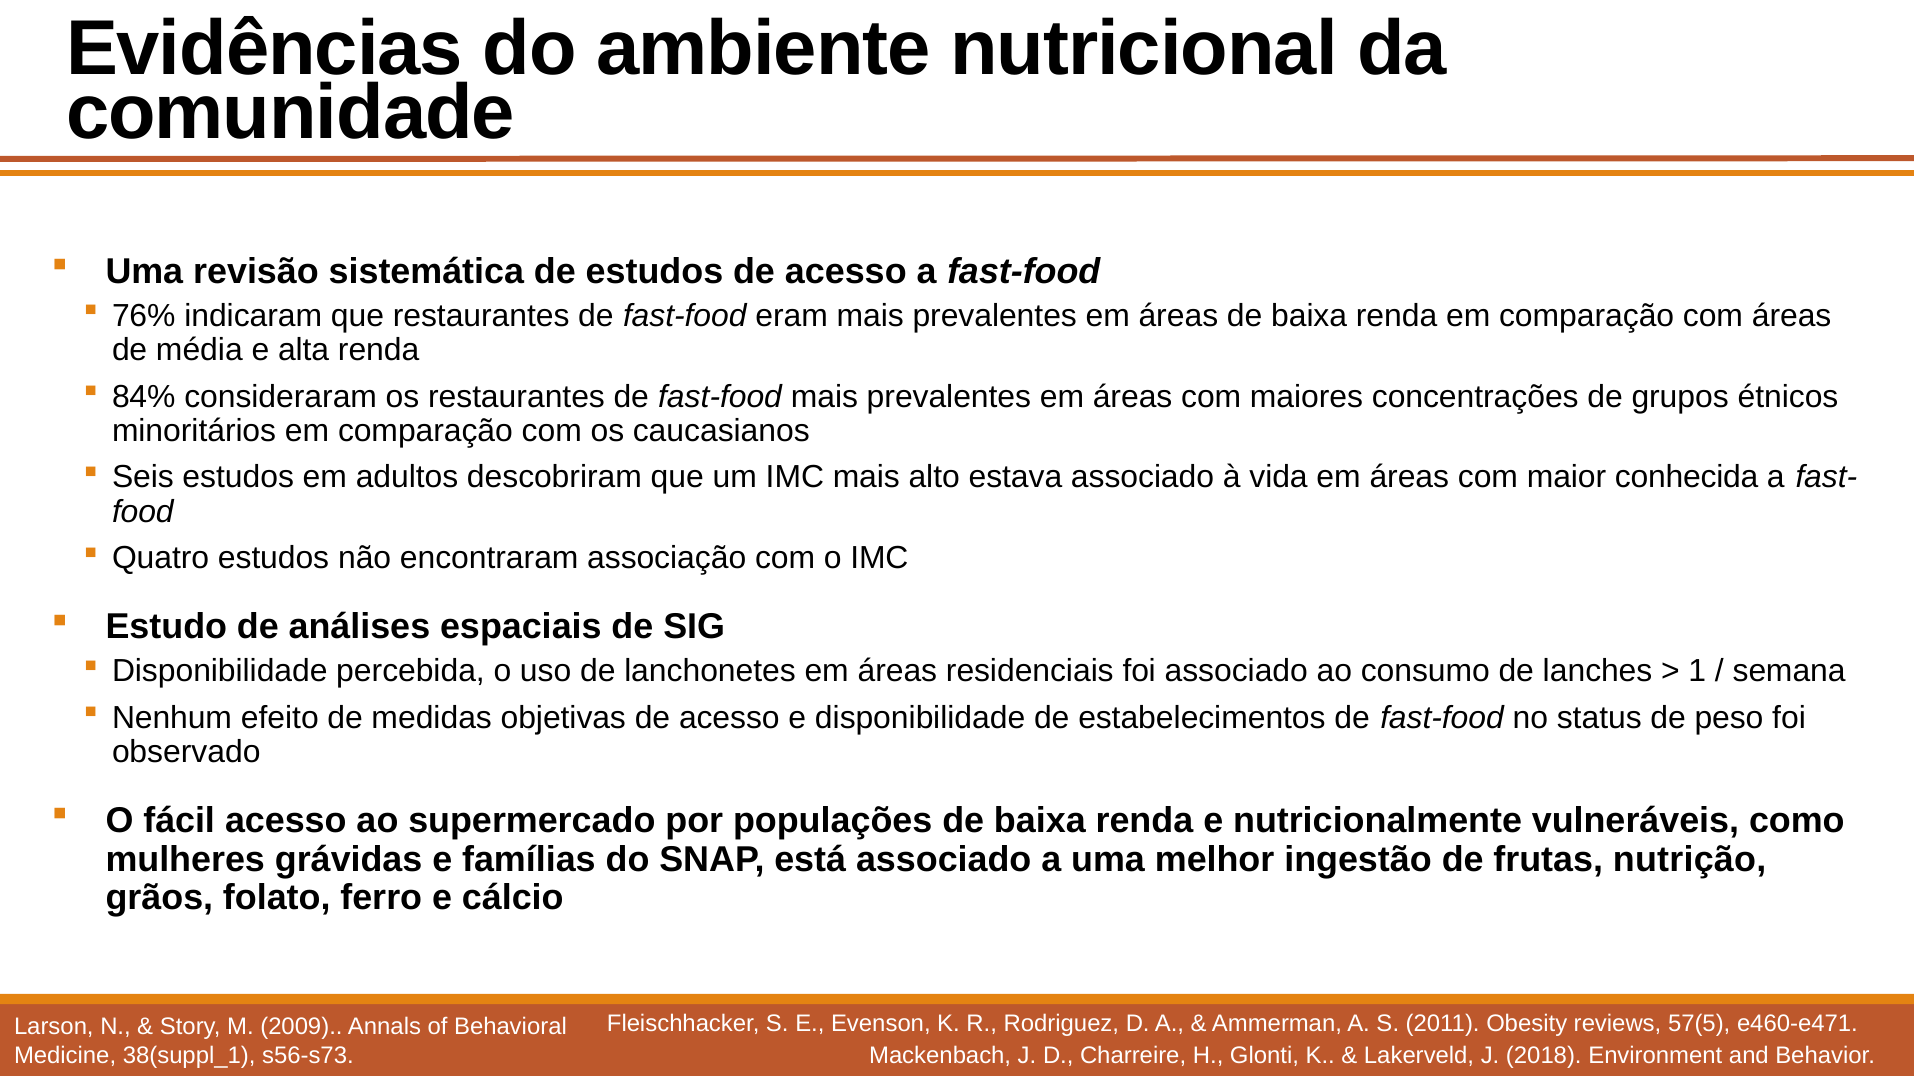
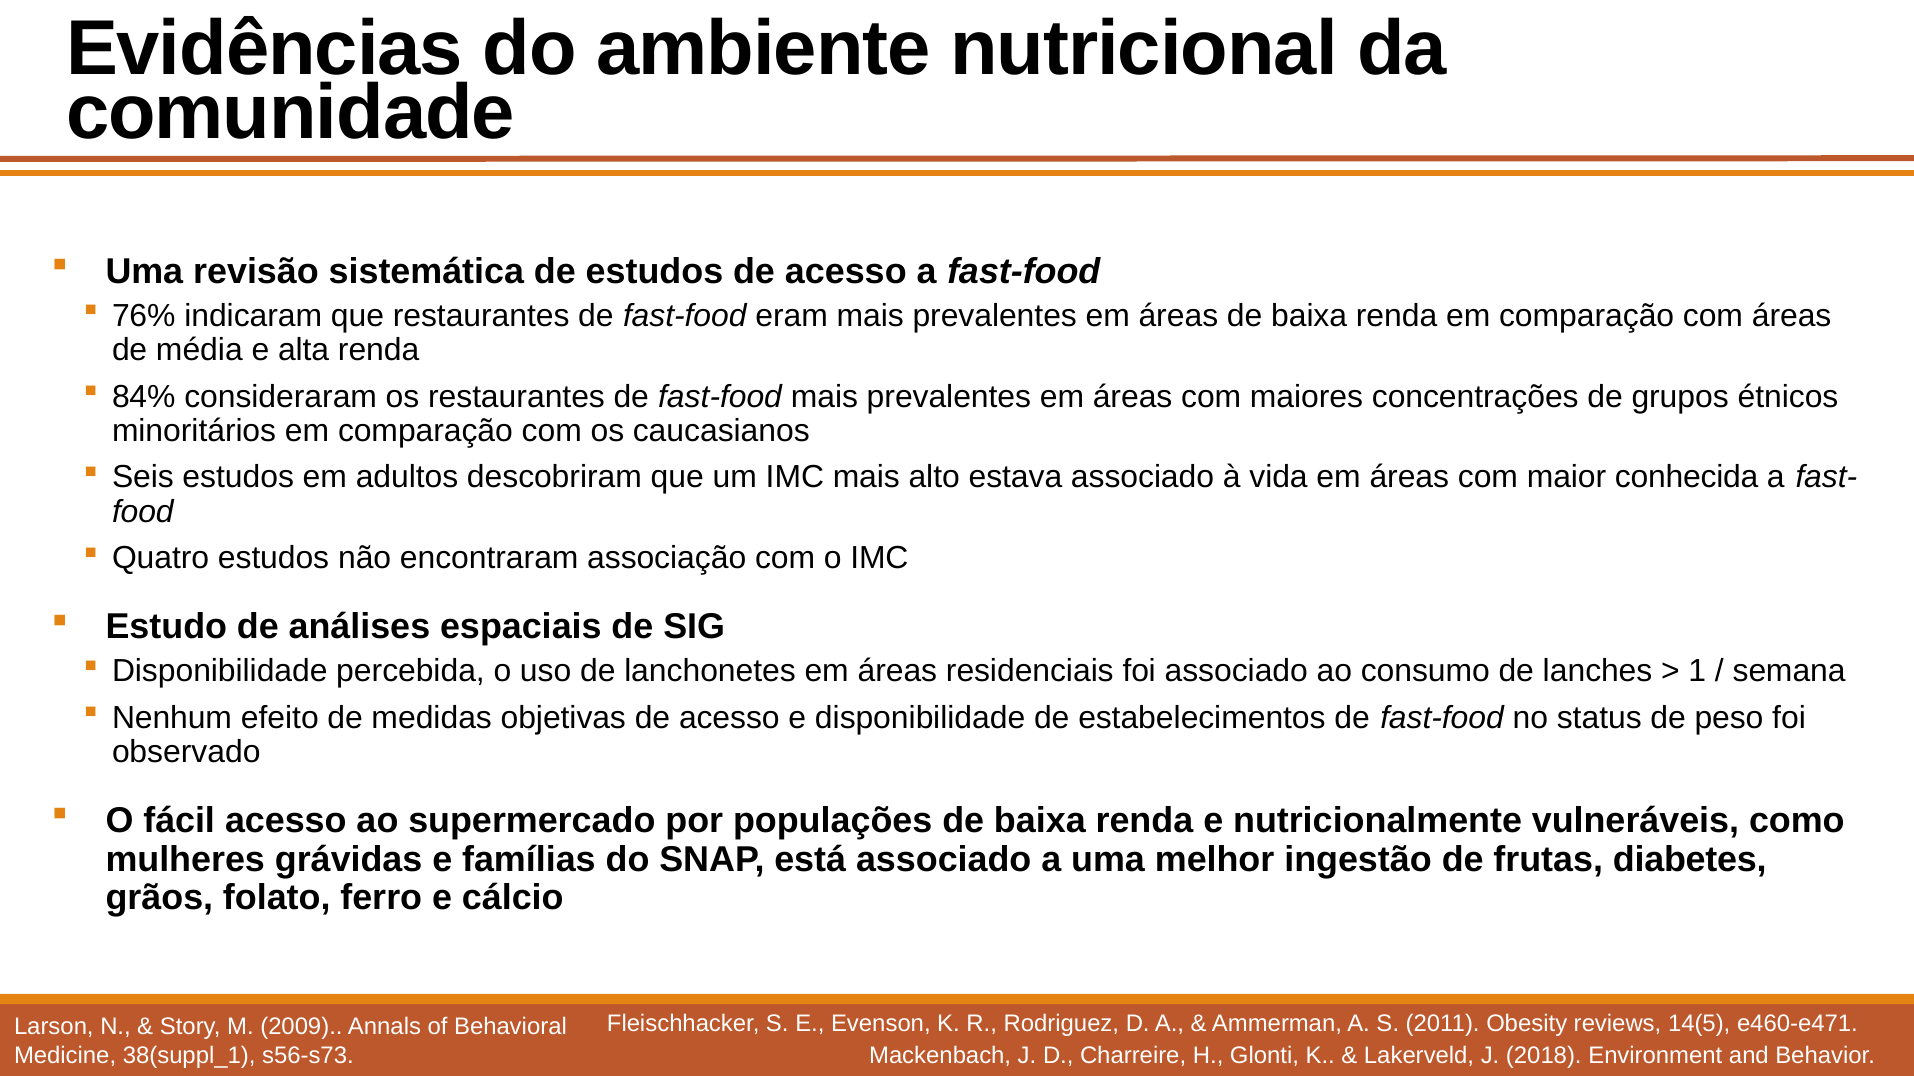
nutrição: nutrição -> diabetes (1690, 860)
57(5: 57(5 -> 14(5 (1699, 1025)
